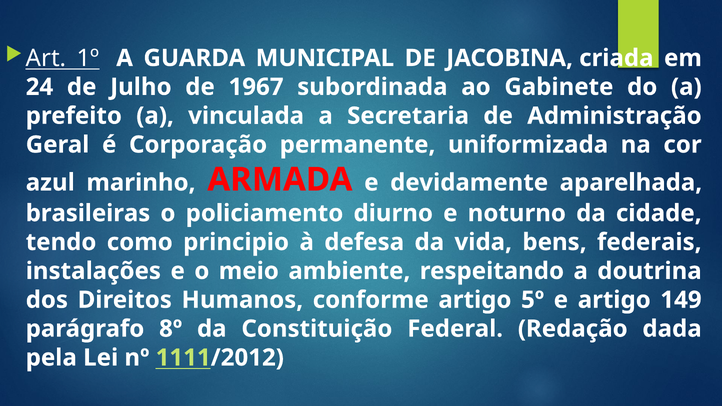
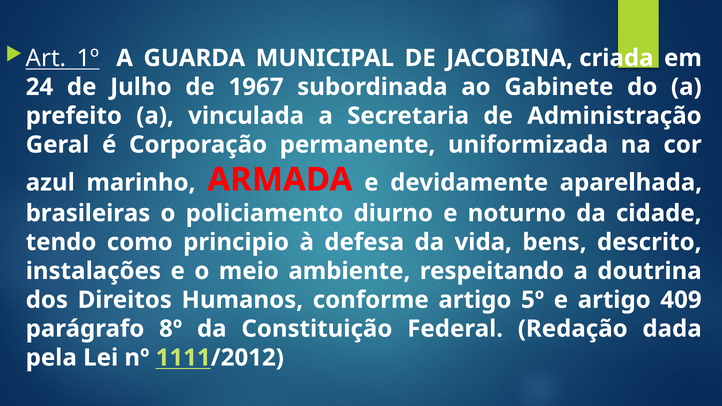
federais: federais -> descrito (649, 242)
149: 149 -> 409 (681, 300)
